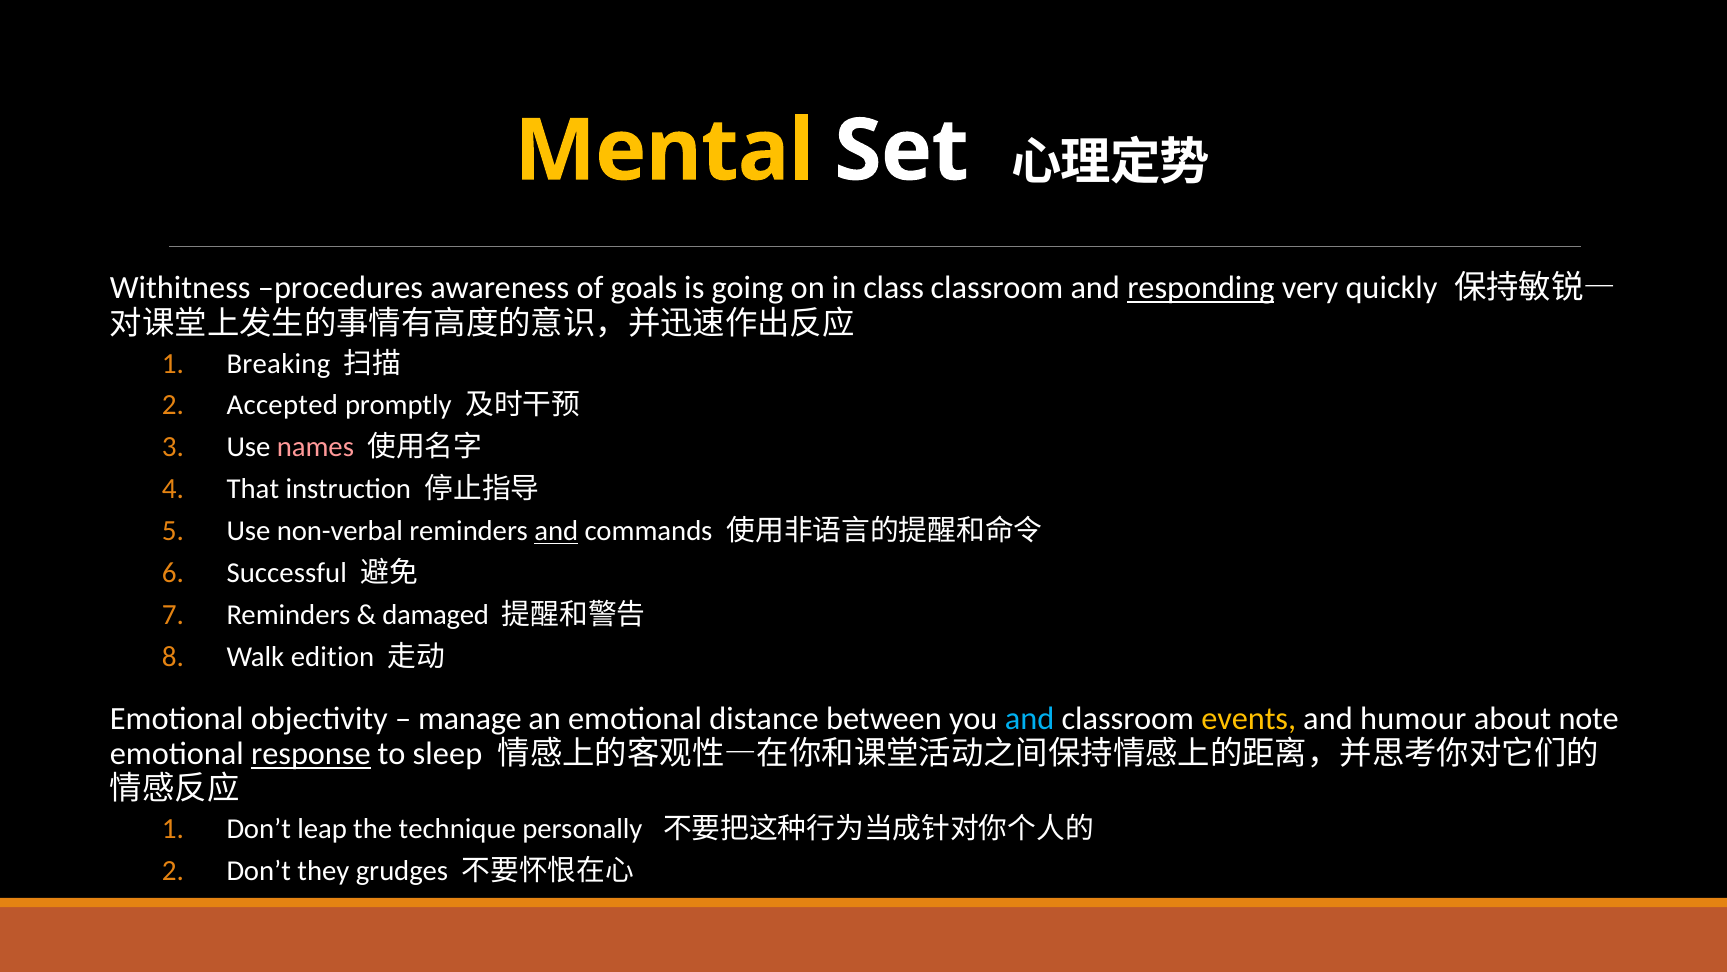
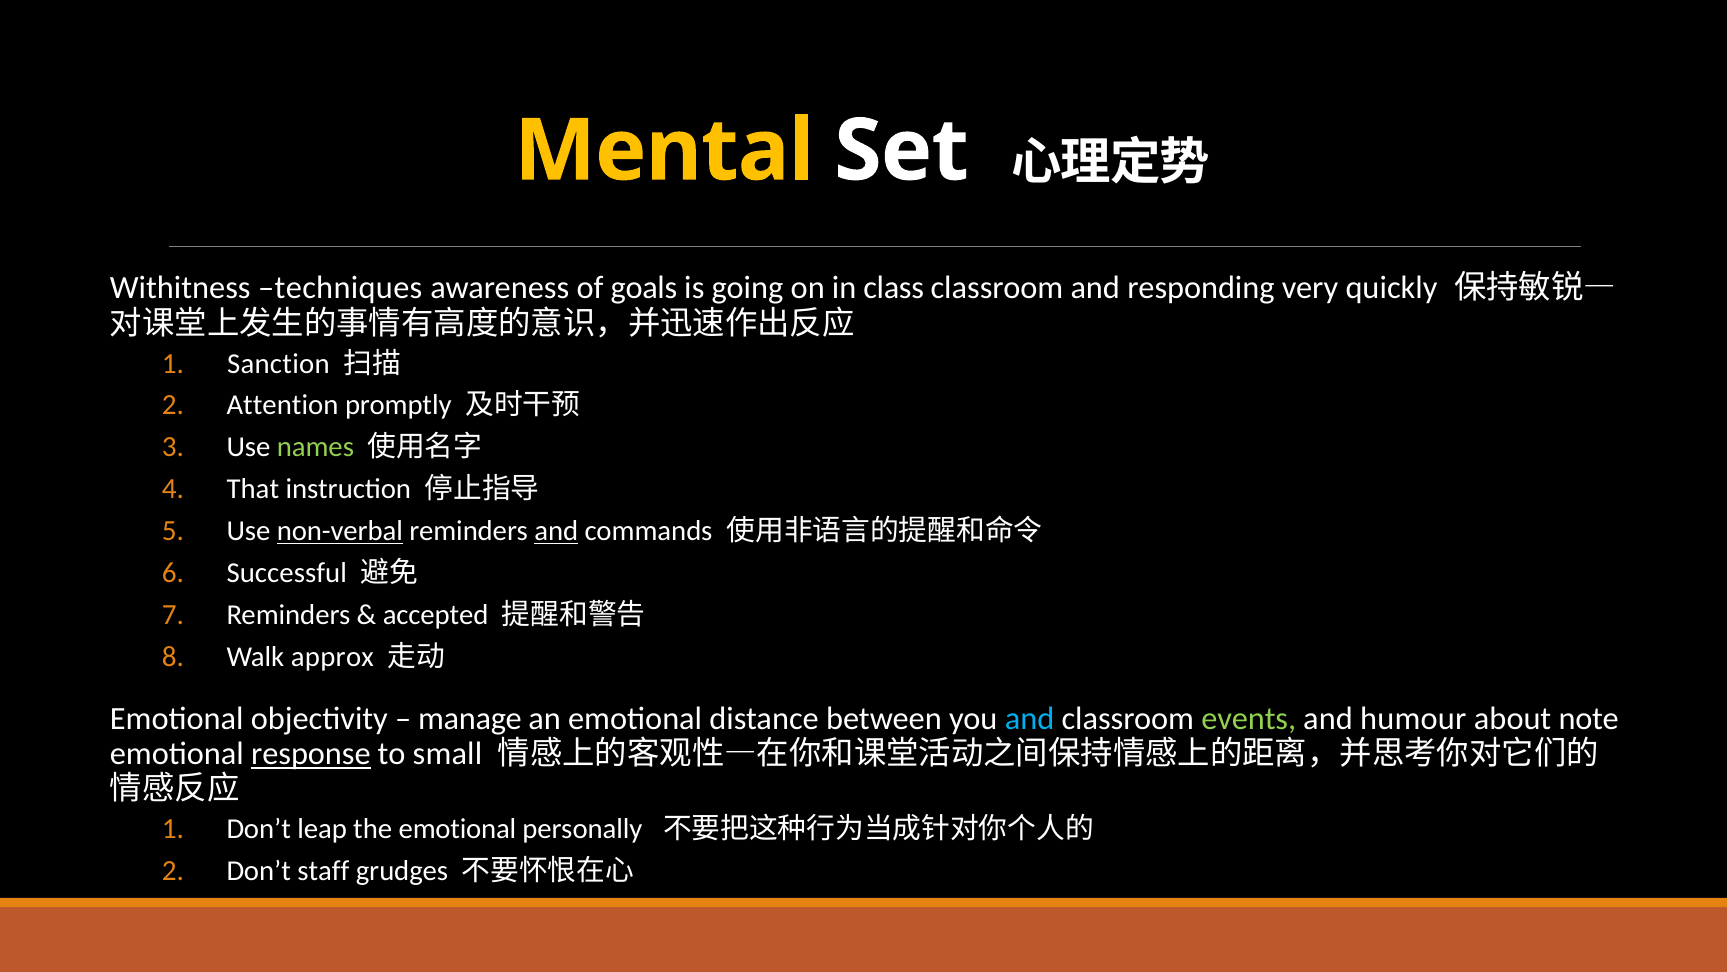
procedures: procedures -> techniques (340, 288)
responding underline: present -> none (1201, 288)
Breaking: Breaking -> Sanction (278, 363)
Accepted: Accepted -> Attention (282, 405)
names colour: pink -> light green (315, 447)
non-verbal underline: none -> present (340, 531)
damaged: damaged -> accepted (436, 615)
edition: edition -> approx (332, 656)
events colour: yellow -> light green (1249, 718)
sleep: sleep -> small (447, 753)
the technique: technique -> emotional (457, 828)
they: they -> staff (323, 870)
